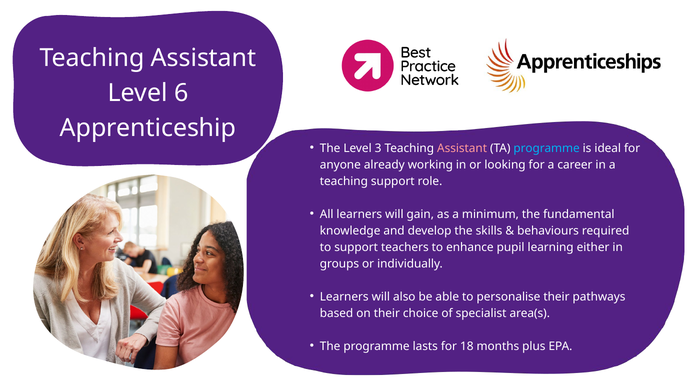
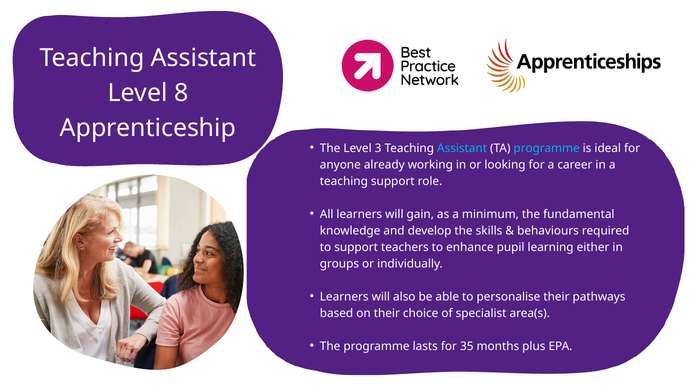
6: 6 -> 8 (181, 93)
Assistant colour: pink -> light blue (462, 148)
18: 18 -> 35 (467, 347)
